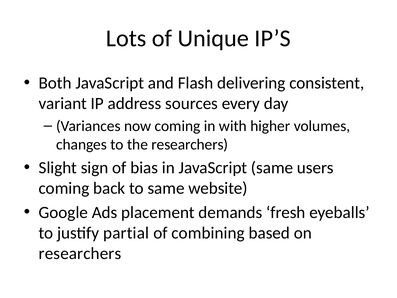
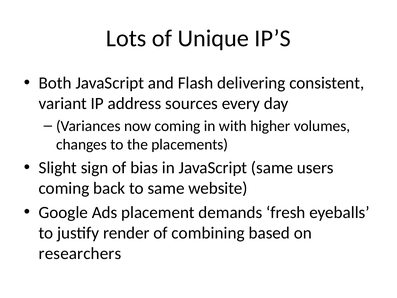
the researchers: researchers -> placements (190, 144)
partial: partial -> render (126, 233)
